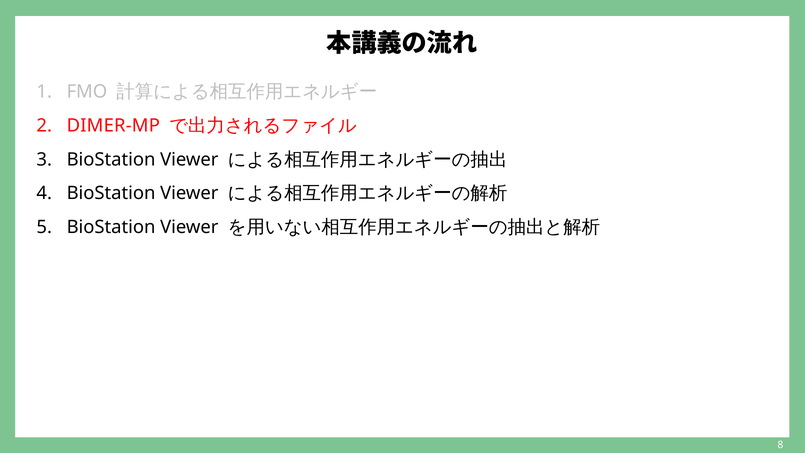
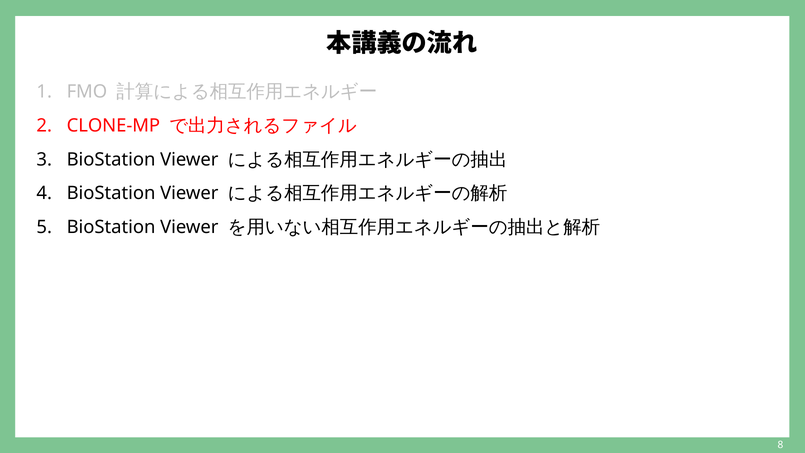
DIMER-MP: DIMER-MP -> CLONE-MP (113, 126)
